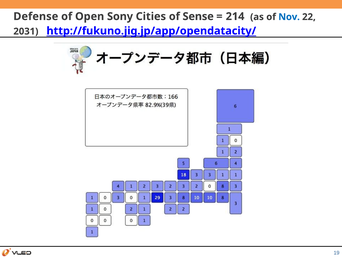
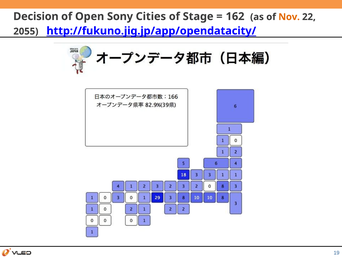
Defense: Defense -> Decision (36, 16)
Sense: Sense -> Stage (198, 16)
214: 214 -> 162 (235, 16)
Nov colour: blue -> orange (289, 17)
2031: 2031 -> 2055 (26, 31)
